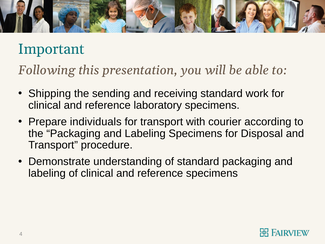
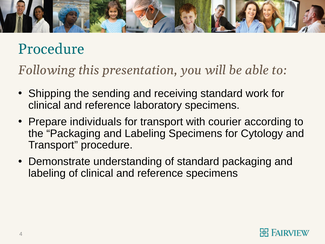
Important: Important -> Procedure (51, 49)
Disposal: Disposal -> Cytology (262, 133)
